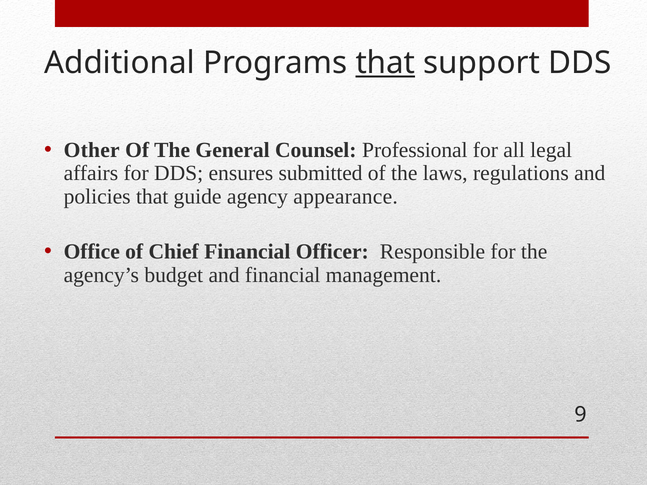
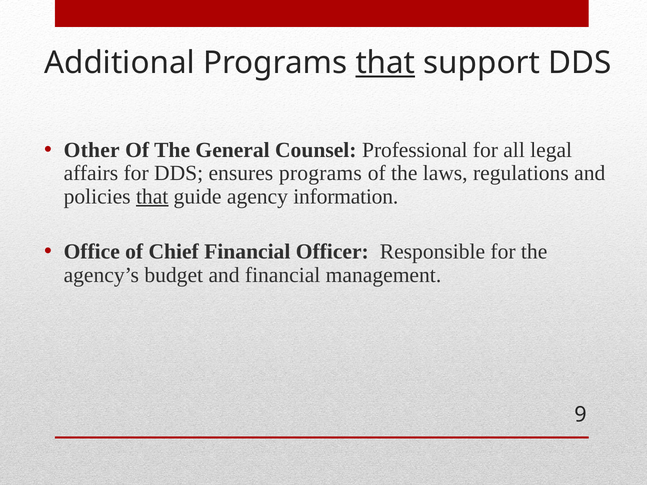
ensures submitted: submitted -> programs (320, 173)
that underline: none -> present (152, 197)
appearance: appearance -> information (346, 197)
